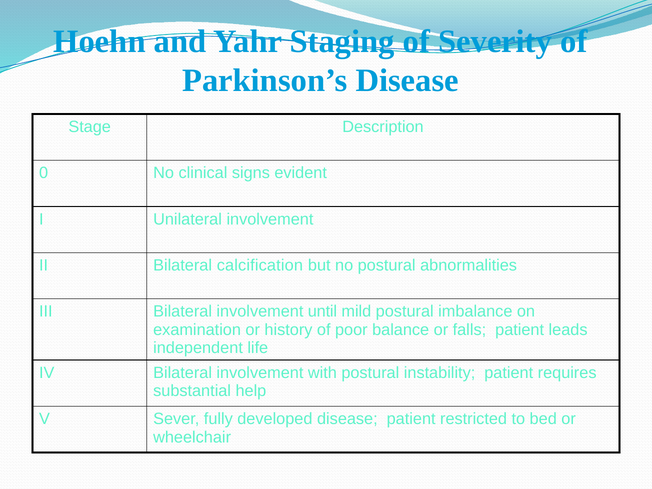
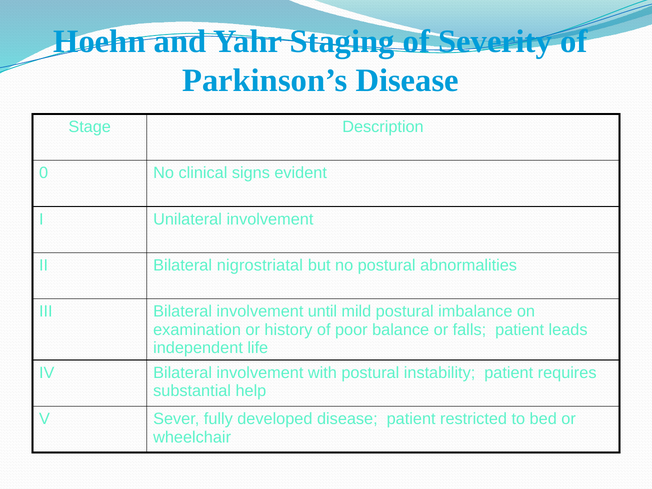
calcification: calcification -> nigrostriatal (260, 265)
